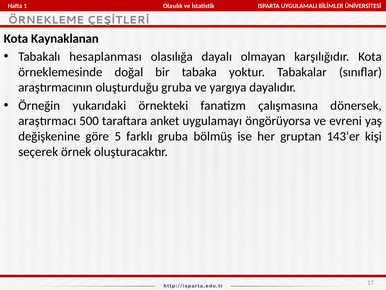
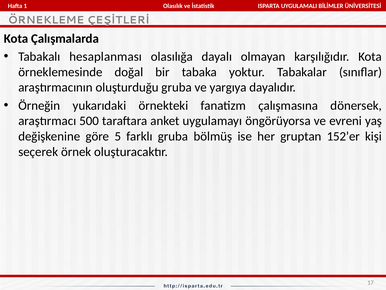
Kaynaklanan: Kaynaklanan -> Çalışmalarda (65, 38)
143’er: 143’er -> 152’er (343, 136)
